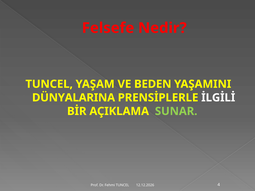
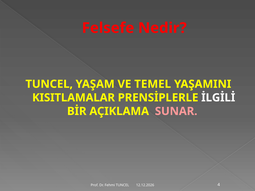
BEDEN: BEDEN -> TEMEL (153, 84)
DÜNYALARINA: DÜNYALARINA -> KISITLAMALAR (74, 98)
SUNAR colour: light green -> pink (176, 111)
